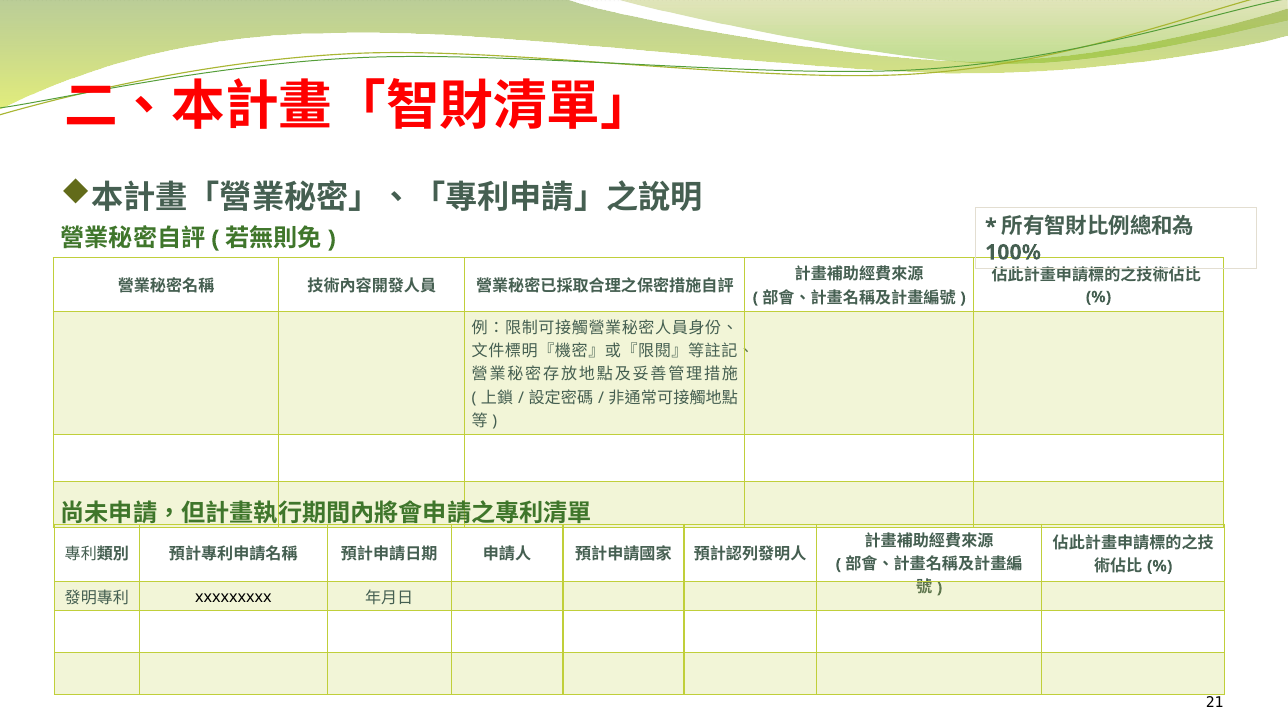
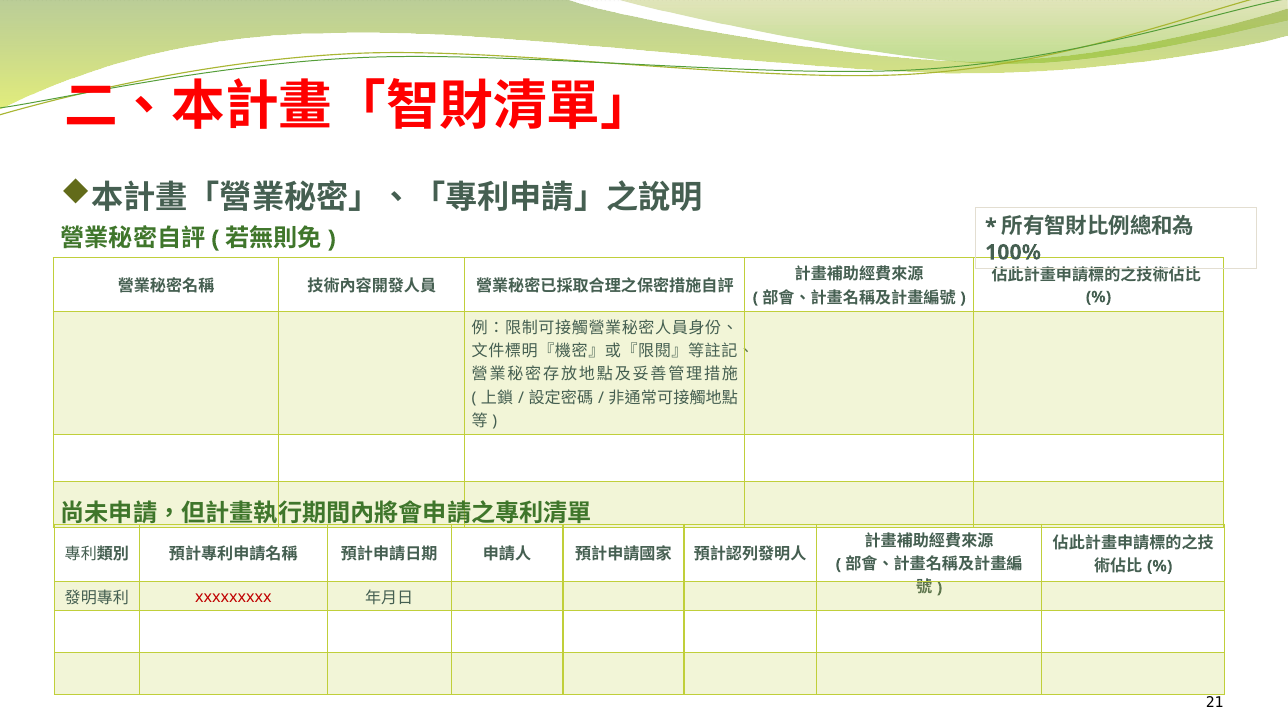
xxxxxxxxx colour: black -> red (233, 596)
